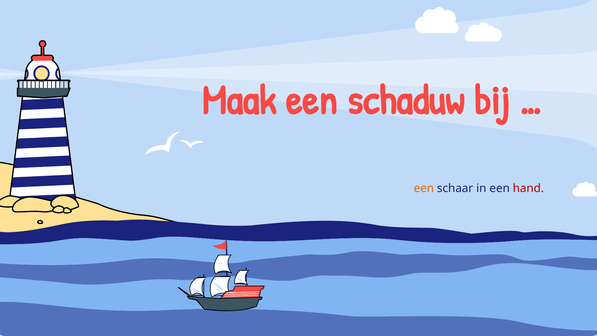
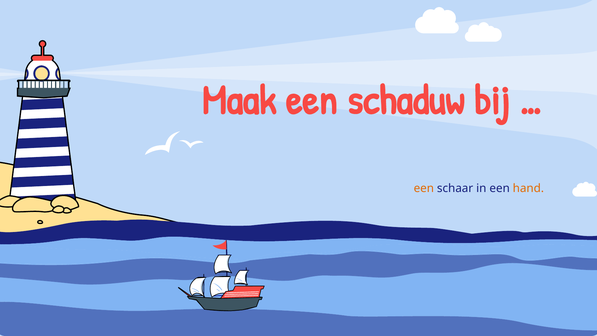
hand colour: red -> orange (528, 188)
